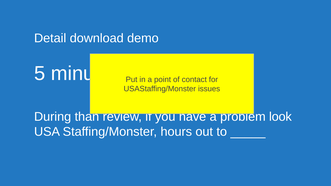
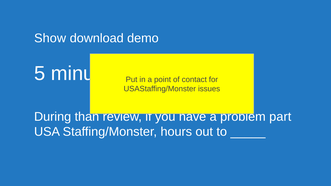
Detail: Detail -> Show (50, 38)
look: look -> part (280, 117)
